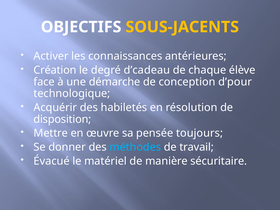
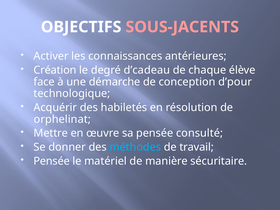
SOUS-JACENTS colour: yellow -> pink (182, 27)
disposition: disposition -> orphelinat (62, 119)
toujours: toujours -> consulté (200, 133)
Évacué: Évacué -> Pensée (52, 161)
